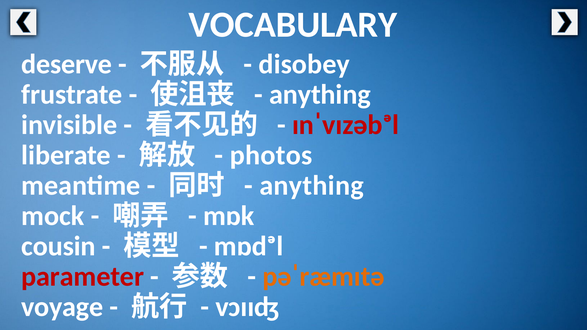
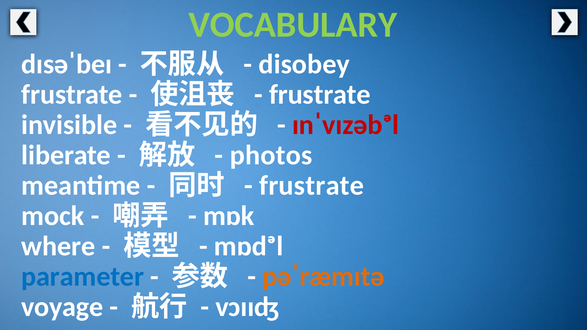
VOCABULARY colour: white -> light green (293, 25)
deserve: deserve -> dɪsəˈbeɪ (67, 64)
anything: anything -> frustrate (320, 95)
anything: anything -> frustrate (312, 186)
cousin: cousin -> where (58, 246)
parameter colour: red -> blue (83, 277)
